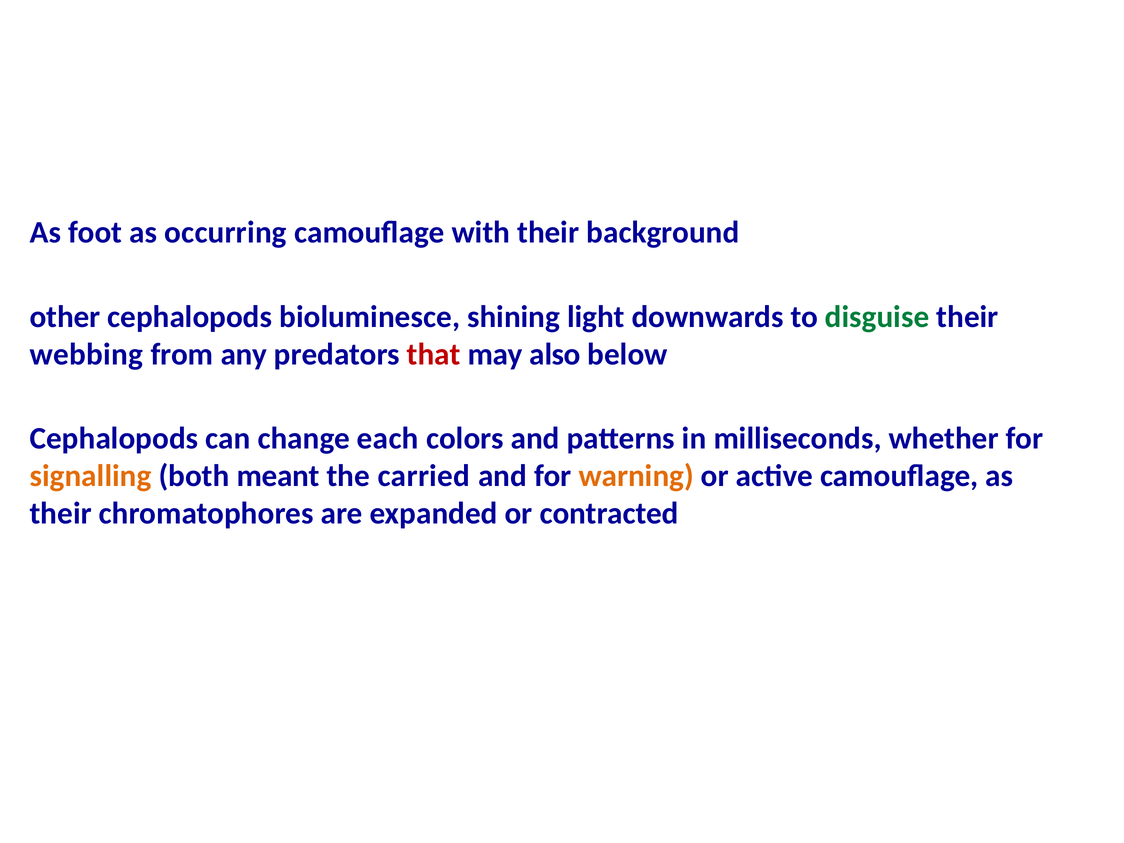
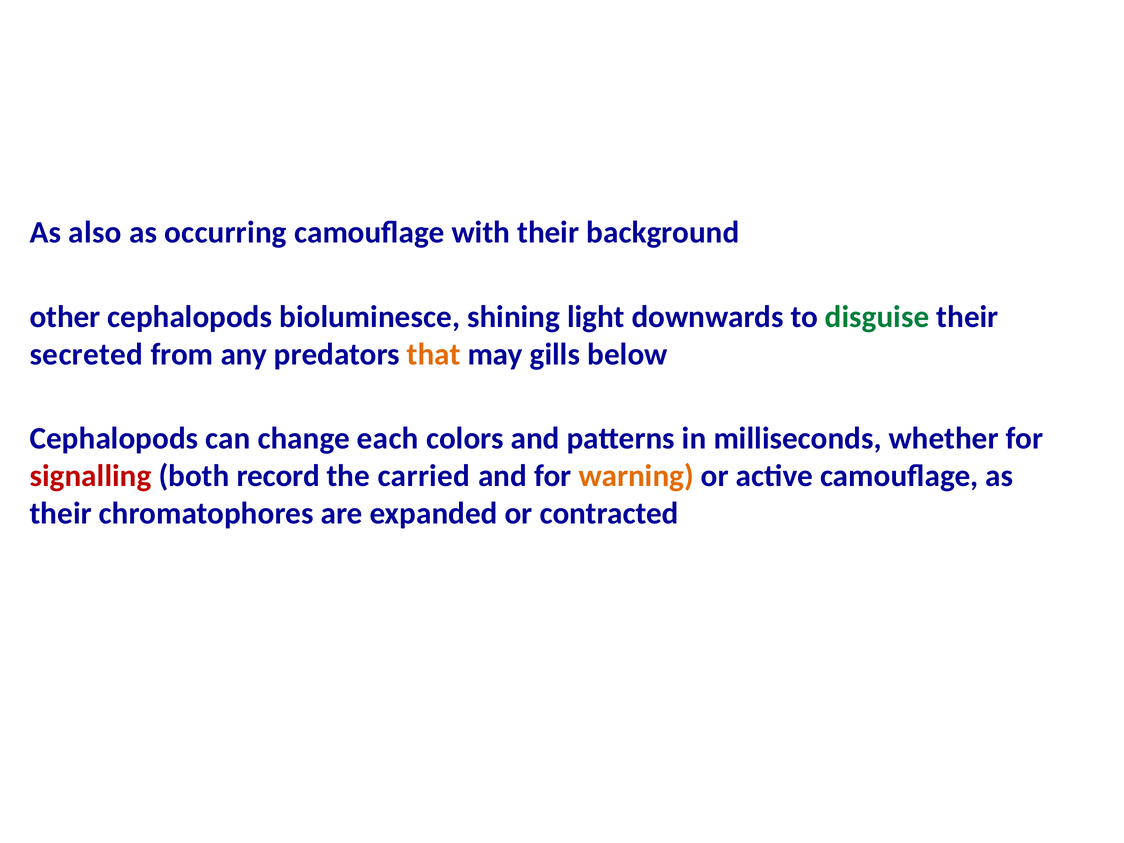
foot: foot -> also (95, 233)
webbing: webbing -> secreted (86, 354)
that colour: red -> orange (434, 354)
also: also -> gills (555, 354)
signalling colour: orange -> red (91, 476)
meant: meant -> record (278, 476)
